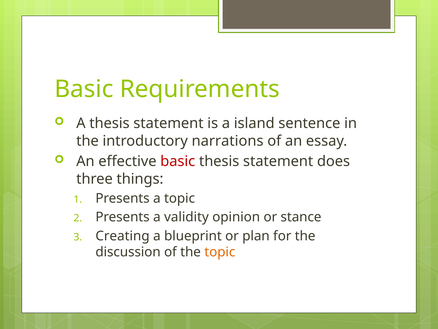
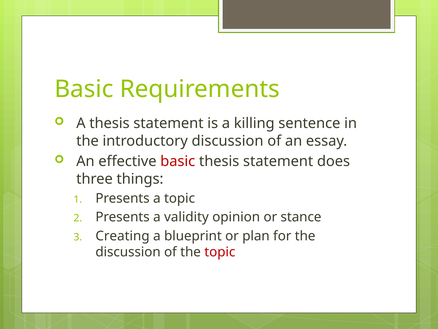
island: island -> killing (254, 123)
introductory narrations: narrations -> discussion (228, 141)
topic colour: orange -> red (220, 252)
